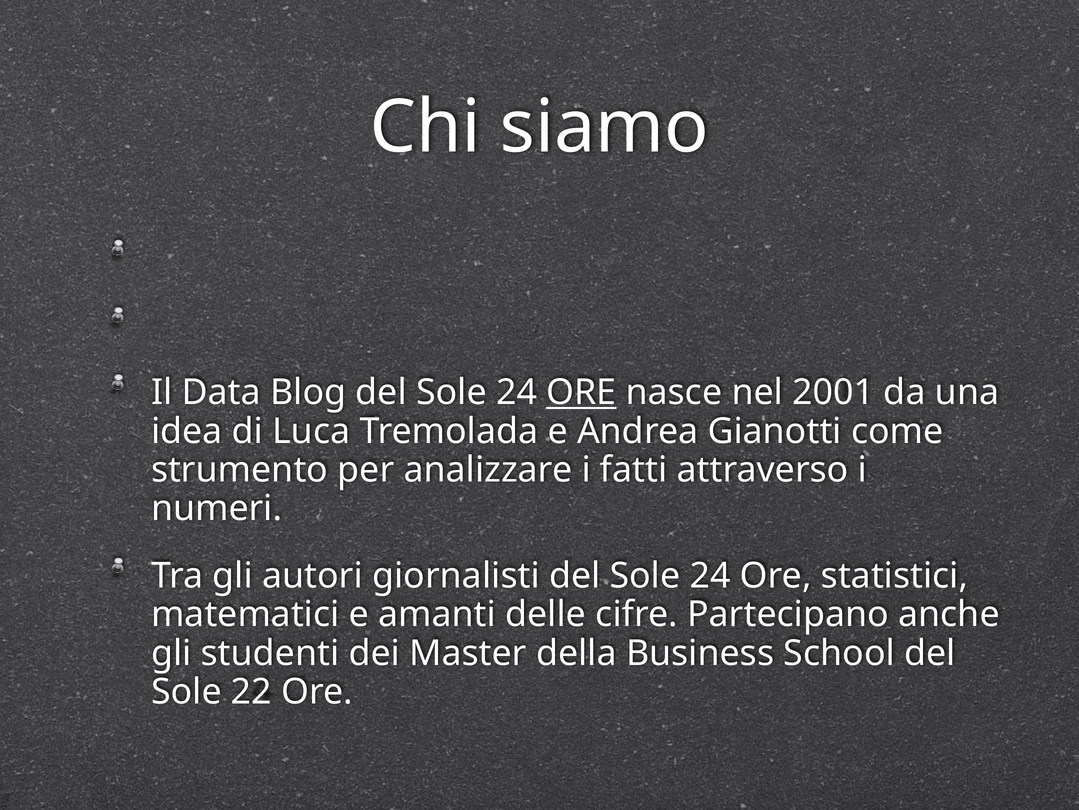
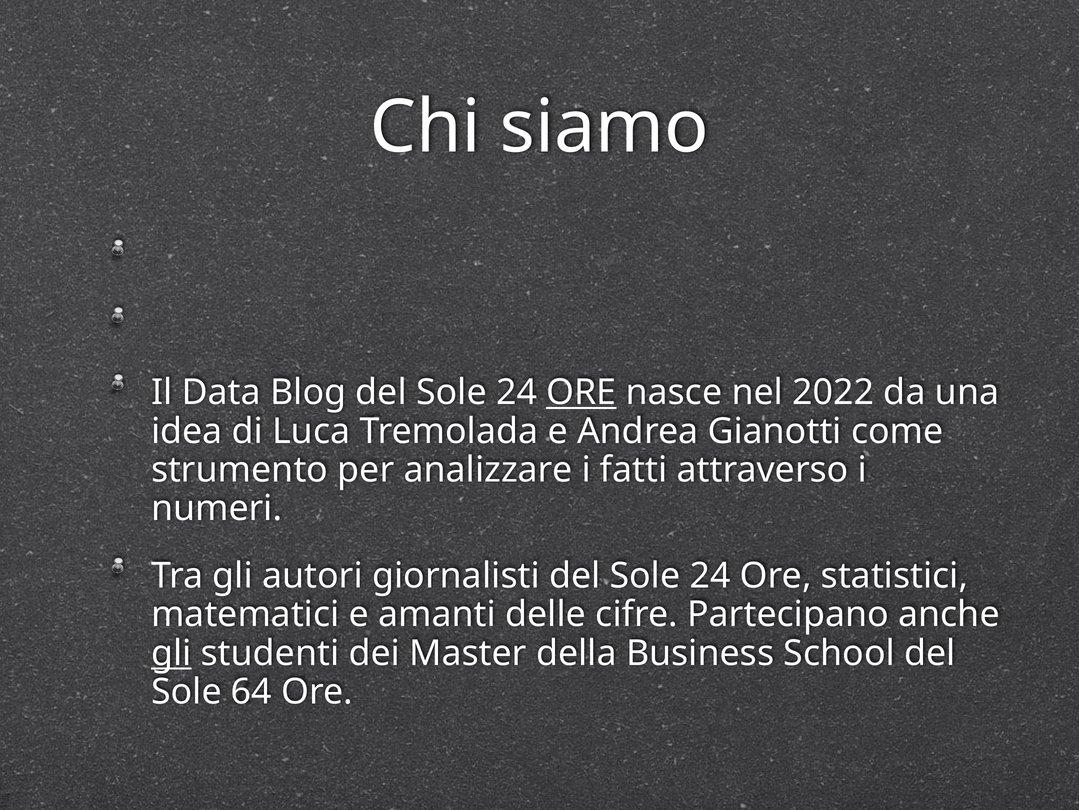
2001: 2001 -> 2022 (833, 392)
gli underline: none -> present (171, 653)
22: 22 -> 64 (251, 691)
